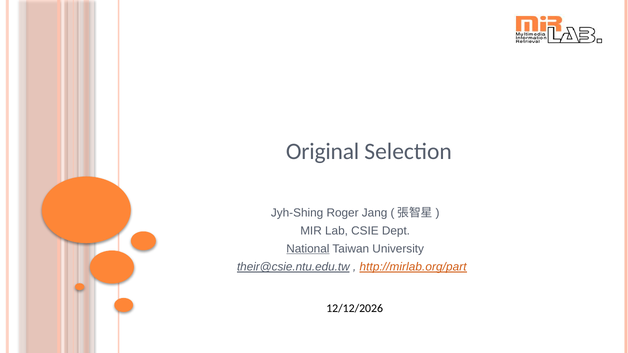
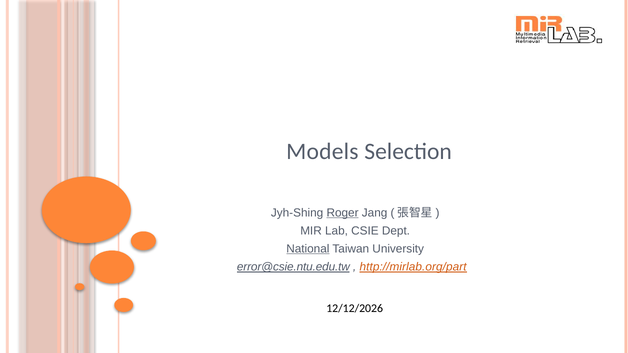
Original: Original -> Models (322, 152)
Roger underline: none -> present (343, 213)
their@csie.ntu.edu.tw: their@csie.ntu.edu.tw -> error@csie.ntu.edu.tw (293, 267)
